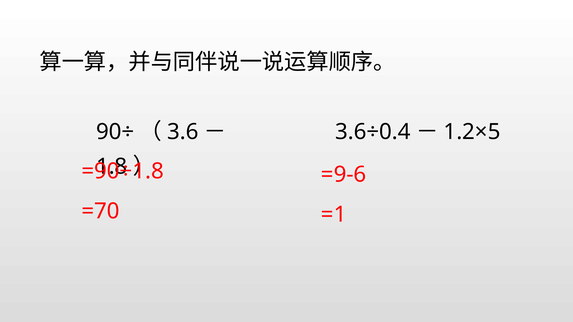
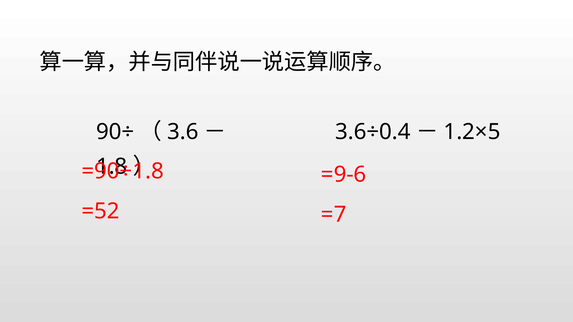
=70: =70 -> =52 (101, 211)
=1: =1 -> =7 (334, 215)
